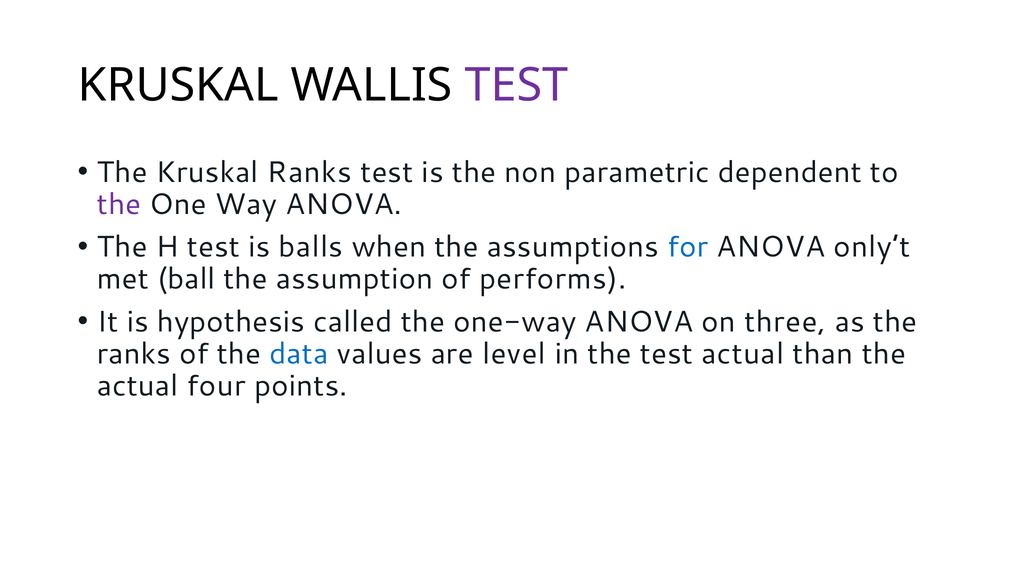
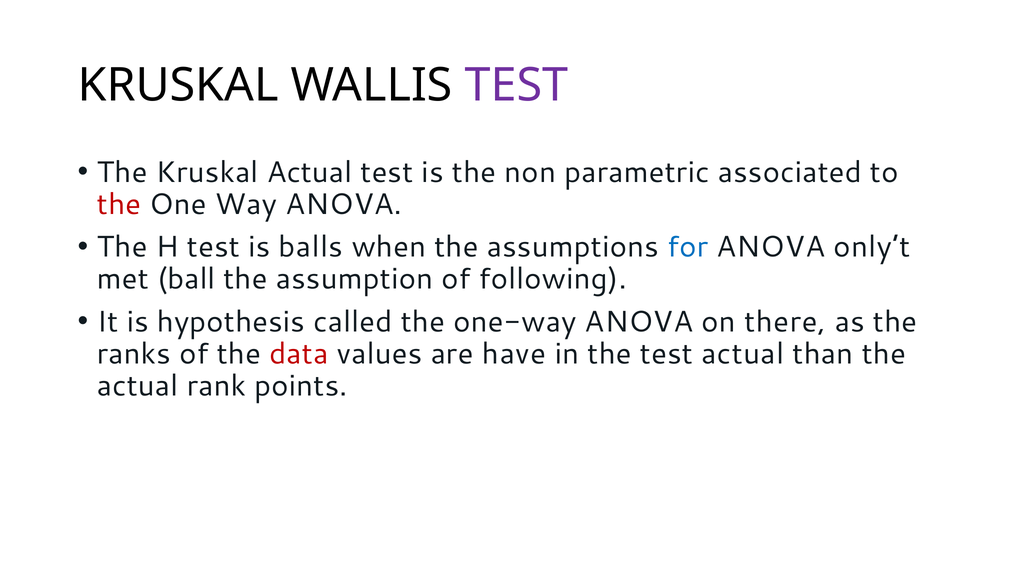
Kruskal Ranks: Ranks -> Actual (310, 172)
dependent: dependent -> associated (790, 172)
the colour: purple -> red (119, 204)
performs: performs -> following (553, 279)
three: three -> there (785, 322)
data colour: blue -> red (299, 354)
level: level -> have (514, 354)
four: four -> rank (216, 386)
